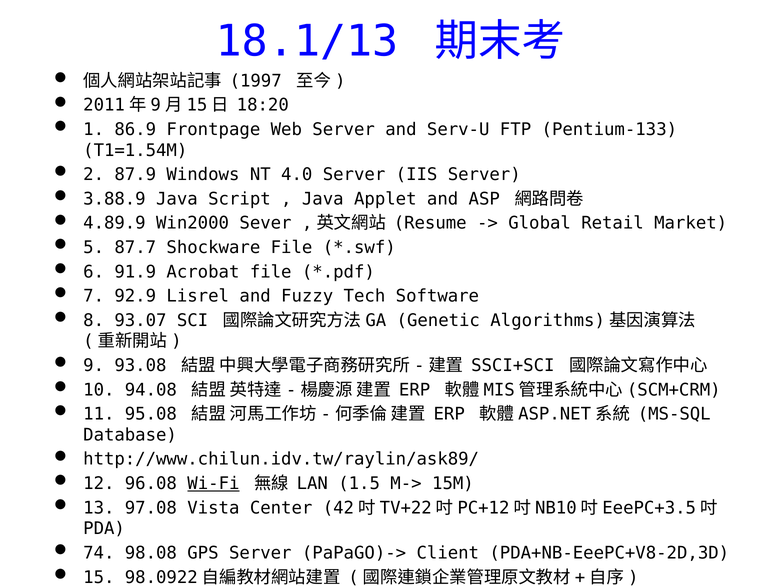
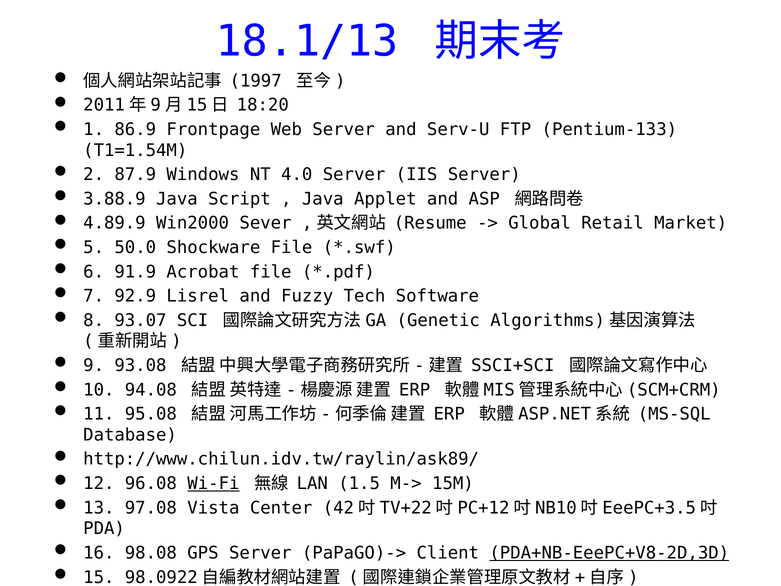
87.7: 87.7 -> 50.0 (135, 247)
74: 74 -> 16 (99, 553)
PDA+NB-EeePC+V8-2D,3D underline: none -> present (609, 553)
